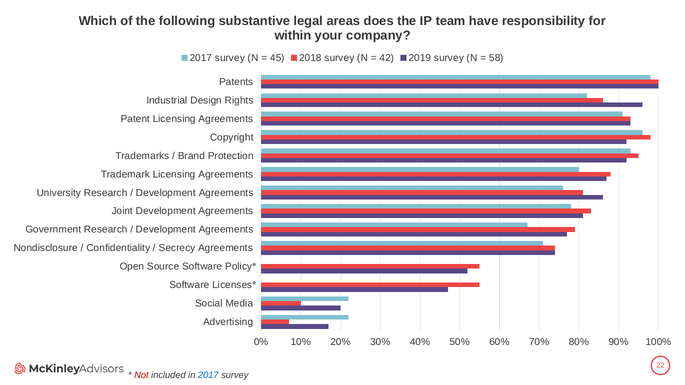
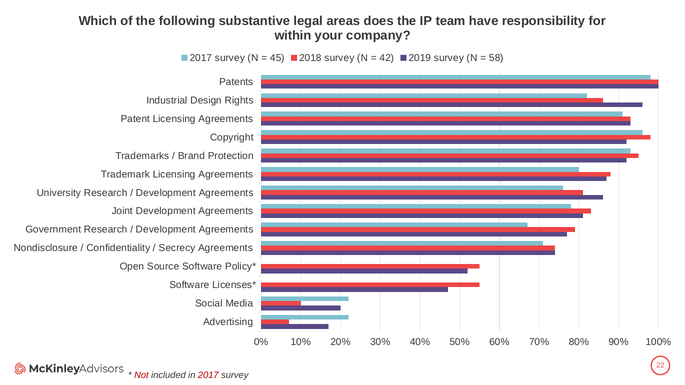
2017 colour: blue -> red (208, 375)
